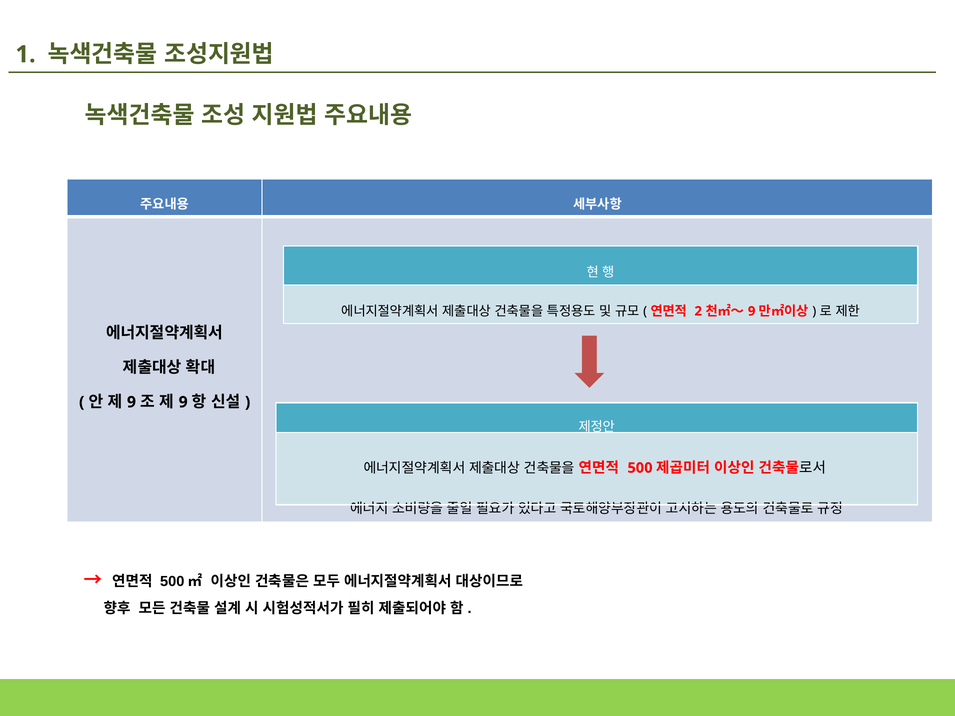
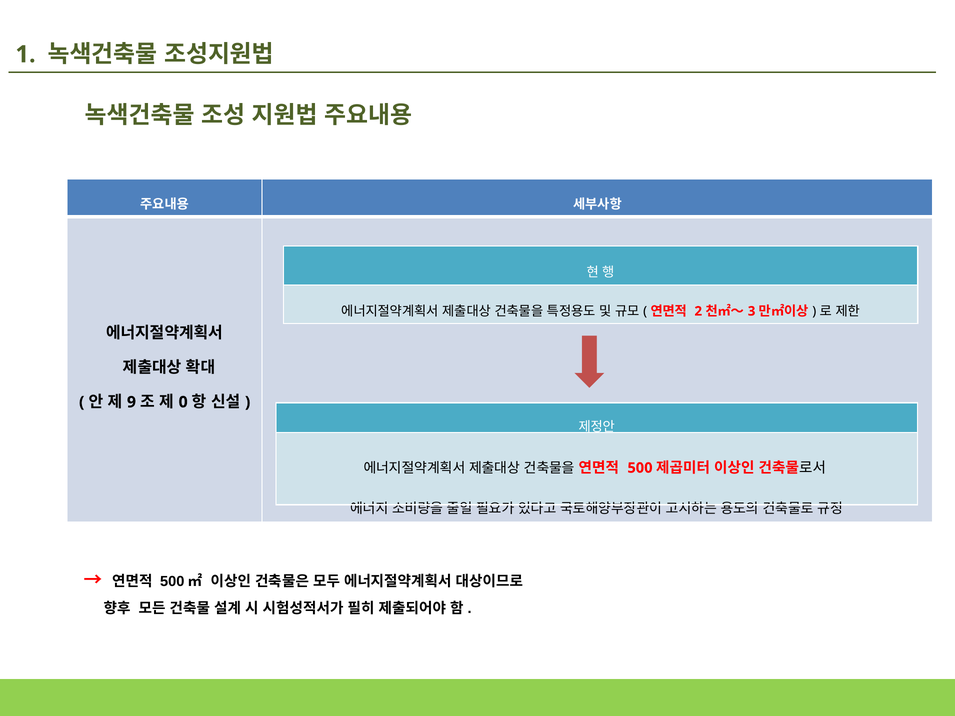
9: 9 -> 3 (752, 311)
9: 9 -> 0 (183, 402)
